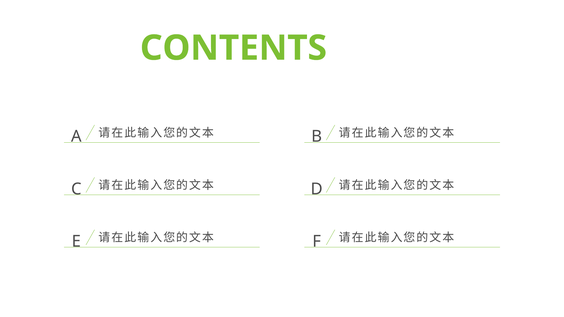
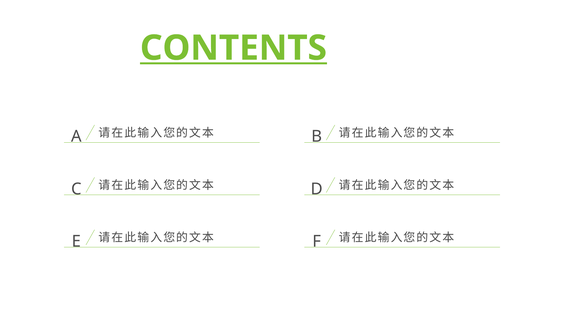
CONTENTS underline: none -> present (233, 48)
